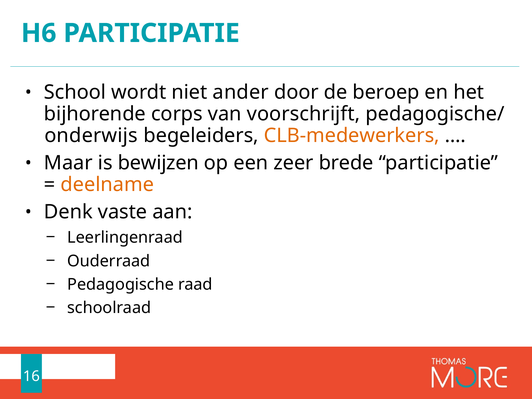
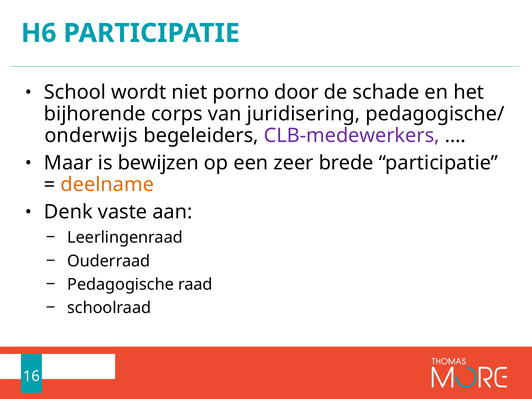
ander: ander -> porno (241, 92)
beroep: beroep -> schade (386, 92)
voorschrijft: voorschrijft -> juridisering (304, 114)
CLB-medewerkers colour: orange -> purple (352, 136)
